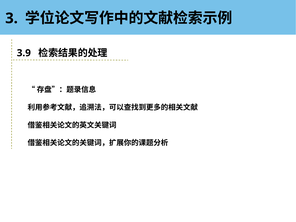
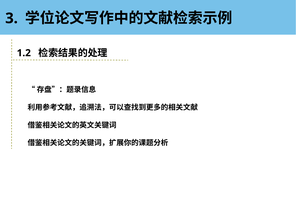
3.9: 3.9 -> 1.2 (24, 53)
